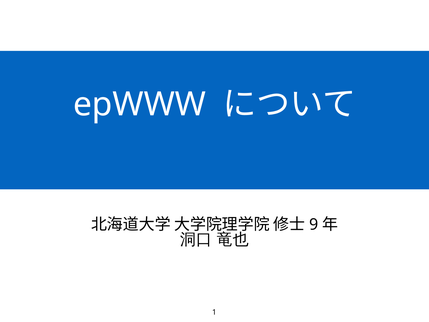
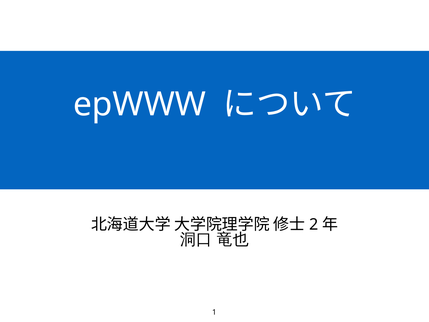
9: 9 -> 2 (314, 224)
